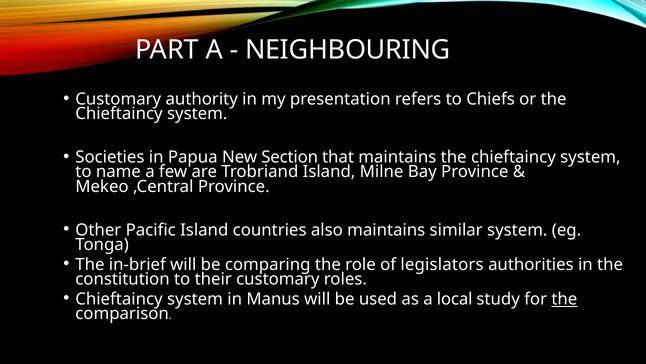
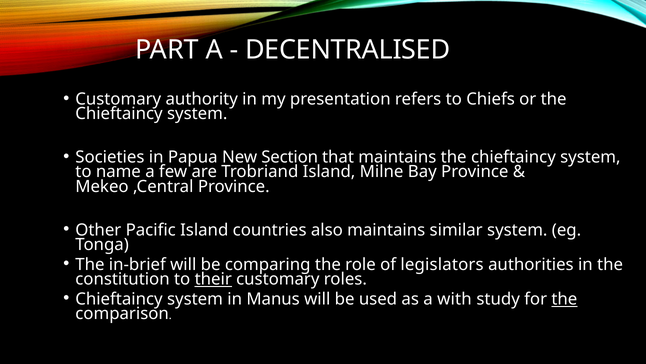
NEIGHBOURING: NEIGHBOURING -> DECENTRALISED (348, 50)
their underline: none -> present (213, 279)
local: local -> with (454, 299)
